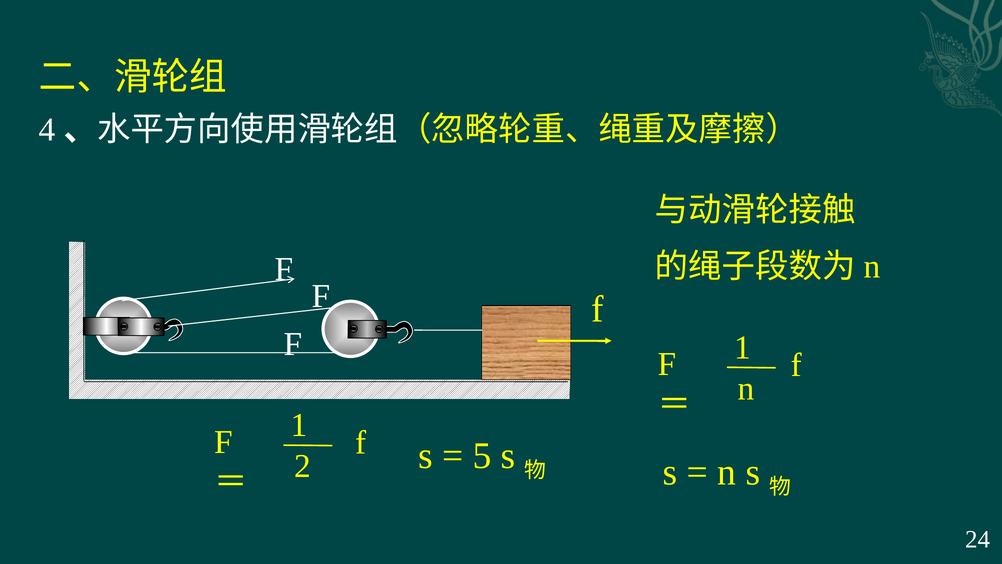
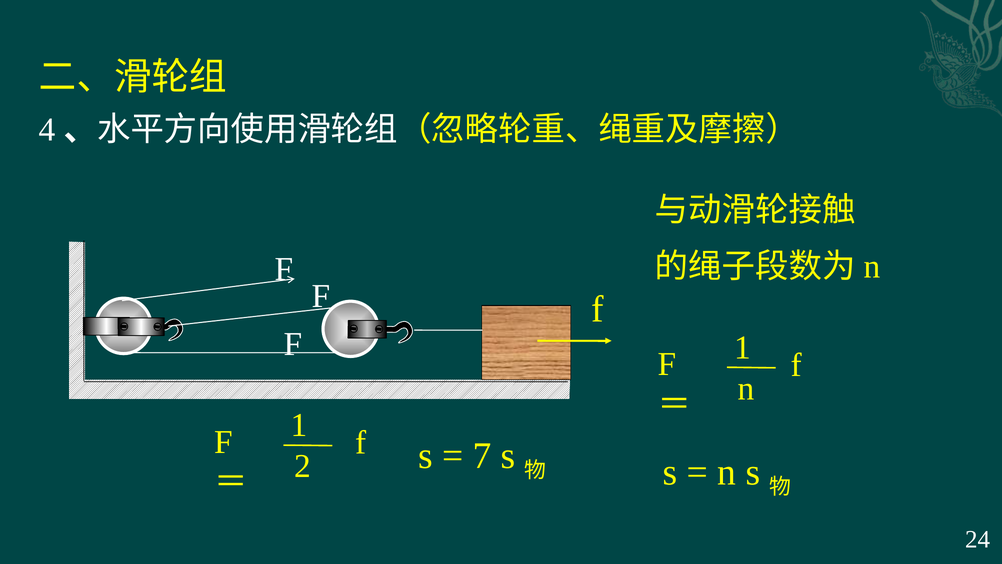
5: 5 -> 7 (482, 455)
